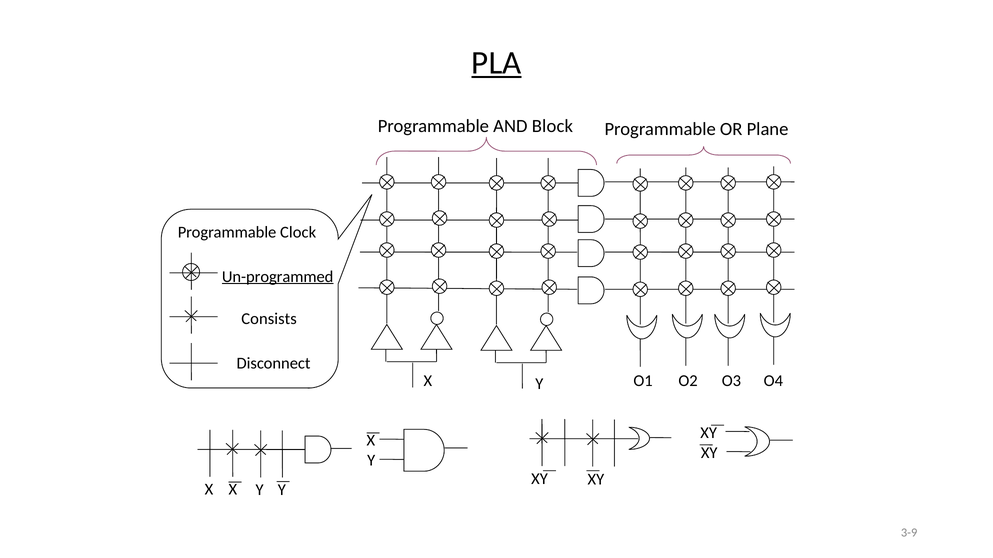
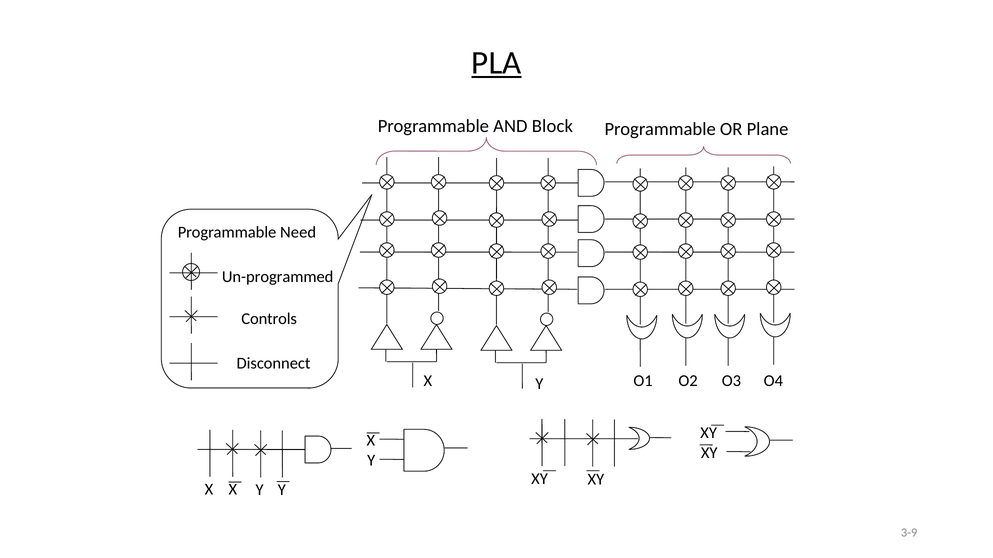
Clock: Clock -> Need (298, 232)
Un-programmed underline: present -> none (278, 277)
Consists: Consists -> Controls (269, 319)
